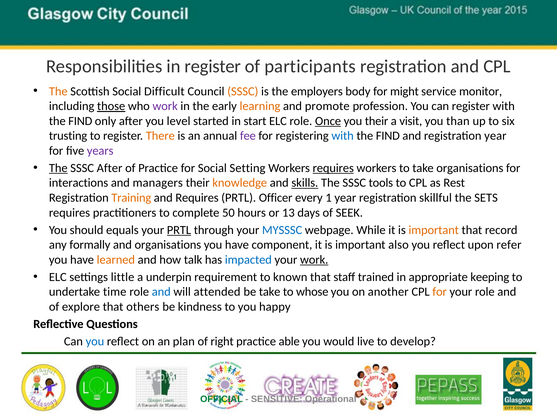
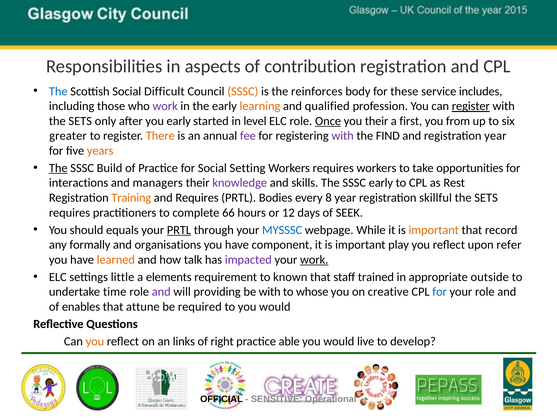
in register: register -> aspects (213, 66)
participants: participants -> contribution (310, 66)
The colour: orange -> blue (58, 91)
employers: employers -> reinforces (317, 91)
might: might -> these (404, 91)
monitor: monitor -> includes (481, 91)
those underline: present -> none (111, 106)
promote: promote -> qualified (327, 106)
register underline: none -> present (471, 106)
FIND: FIND -> SETS (80, 121)
you level: level -> early (179, 121)
start: start -> level (255, 121)
visit: visit -> first (411, 121)
than: than -> from (458, 121)
trusting: trusting -> greater (68, 136)
with colour: blue -> purple (343, 136)
years colour: purple -> orange (100, 151)
SSSC After: After -> Build (110, 168)
requires underline: present -> none (333, 168)
take organisations: organisations -> opportunities (470, 168)
knowledge colour: orange -> purple (240, 183)
skills underline: present -> none (305, 183)
SSSC tools: tools -> early (381, 183)
Officer: Officer -> Bodies (276, 198)
1: 1 -> 8 (329, 198)
50: 50 -> 66 (228, 212)
13: 13 -> 12 (288, 212)
also: also -> play (399, 245)
impacted colour: blue -> purple (248, 260)
underpin: underpin -> elements (169, 277)
keeping: keeping -> outside (490, 277)
and colour: blue -> purple (161, 292)
attended: attended -> providing (217, 292)
be take: take -> with (270, 292)
another: another -> creative (388, 292)
for colour: orange -> blue (440, 292)
explore: explore -> enables (81, 307)
others: others -> attune (143, 307)
kindness: kindness -> required (200, 307)
to you happy: happy -> would (275, 307)
you colour: blue -> orange (95, 341)
plan: plan -> links (184, 341)
OFFICIAL colour: green -> black (222, 399)
